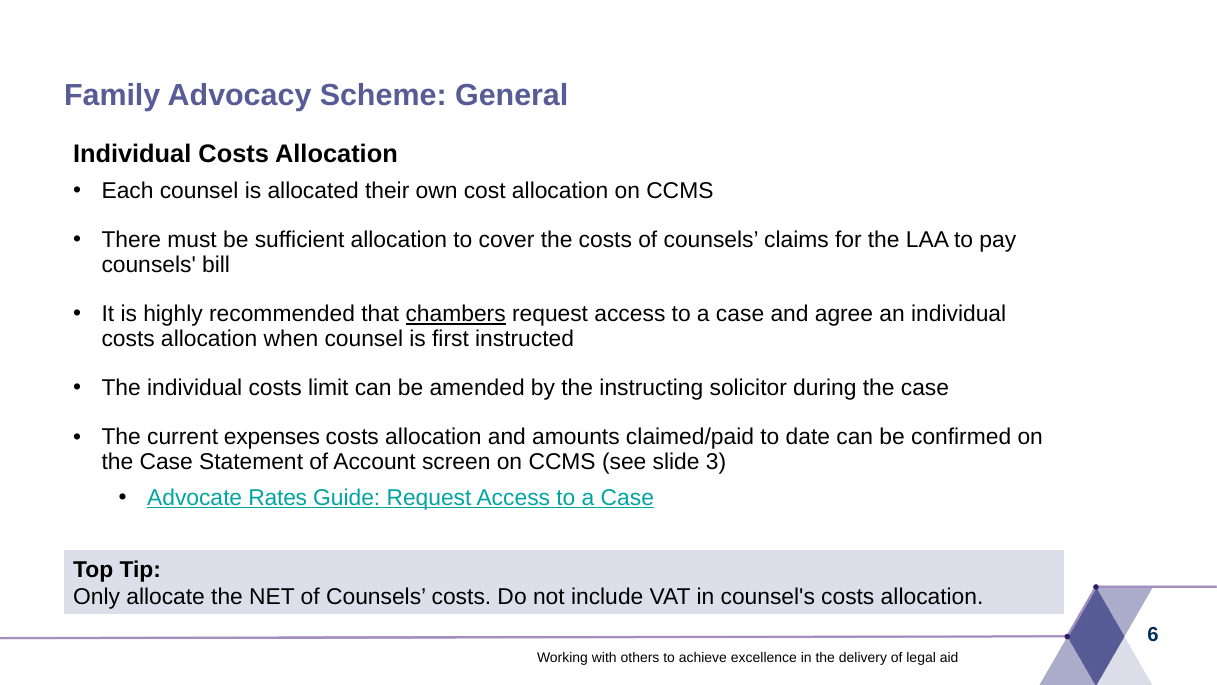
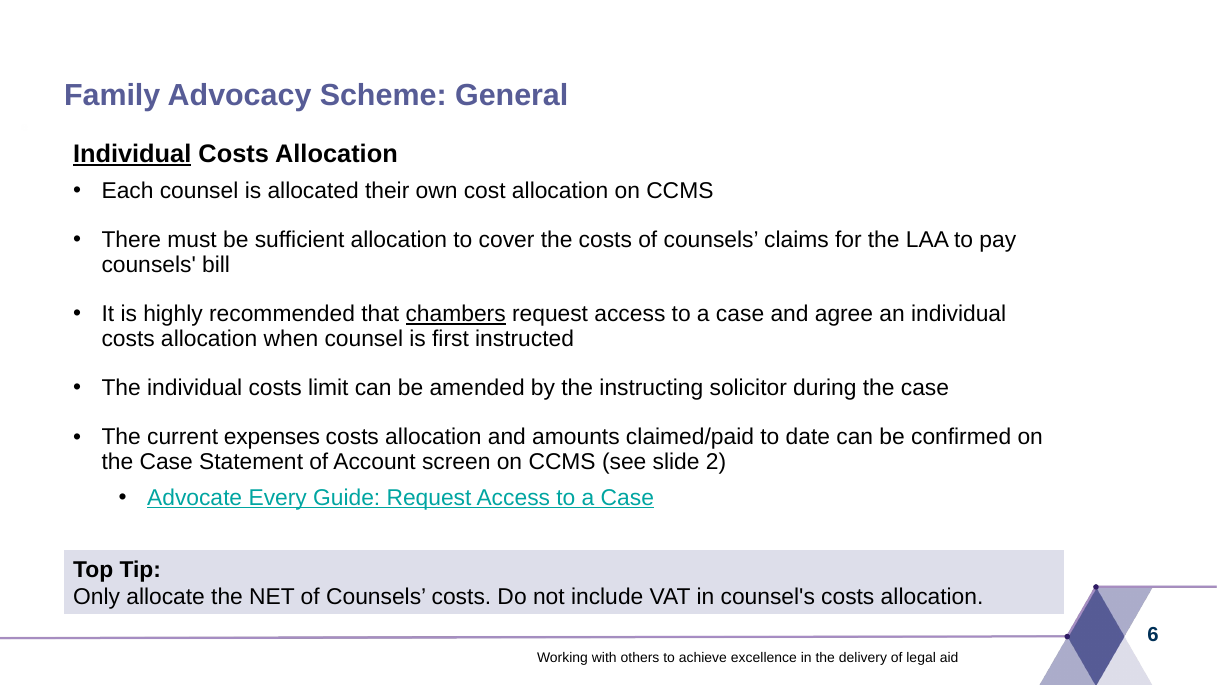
Individual underline: none -> present (132, 154)
3: 3 -> 2 (716, 462)
Rates: Rates -> Every (278, 497)
